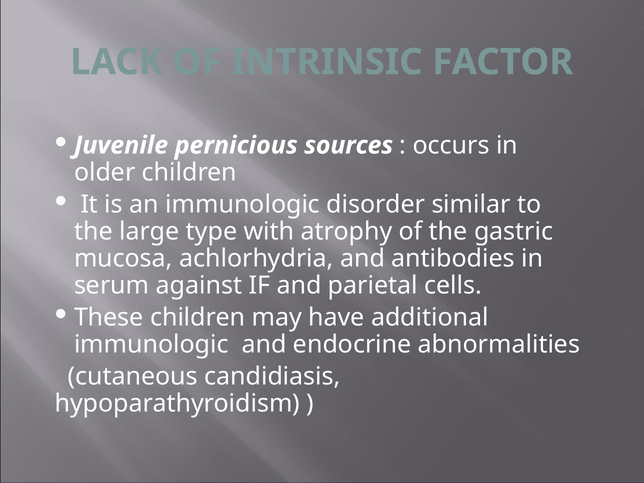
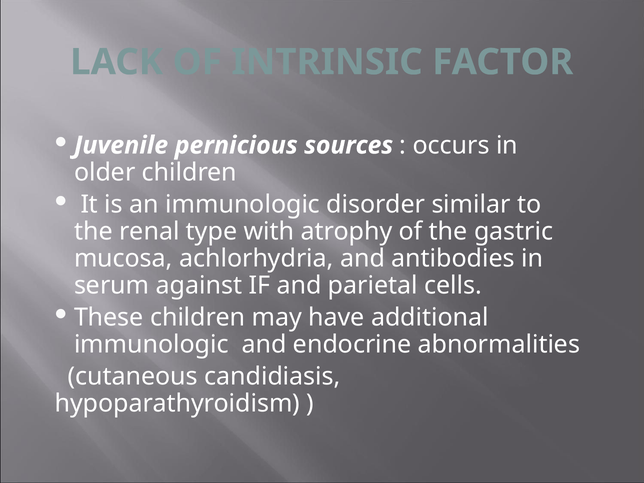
large: large -> renal (149, 231)
